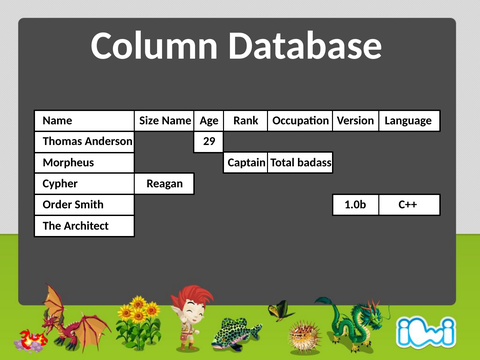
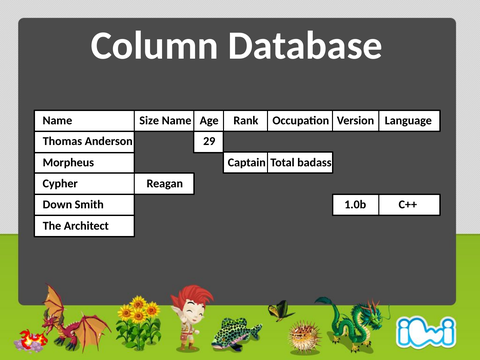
Order: Order -> Down (57, 205)
